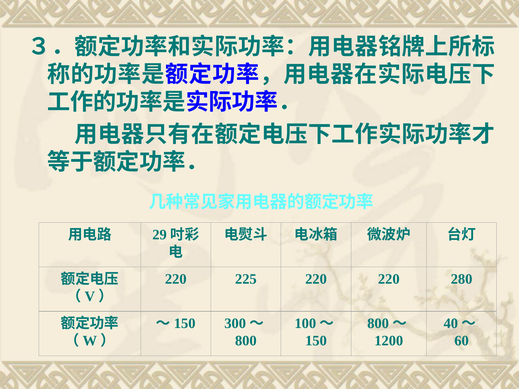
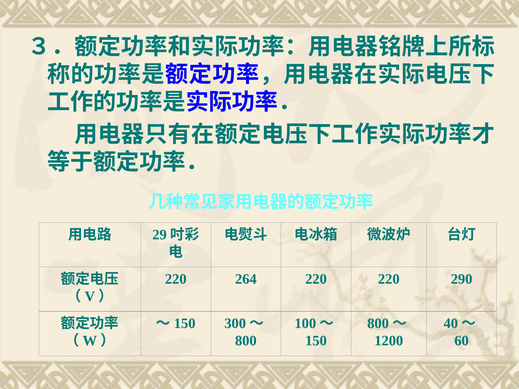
225: 225 -> 264 (246, 279)
280: 280 -> 290 (462, 279)
